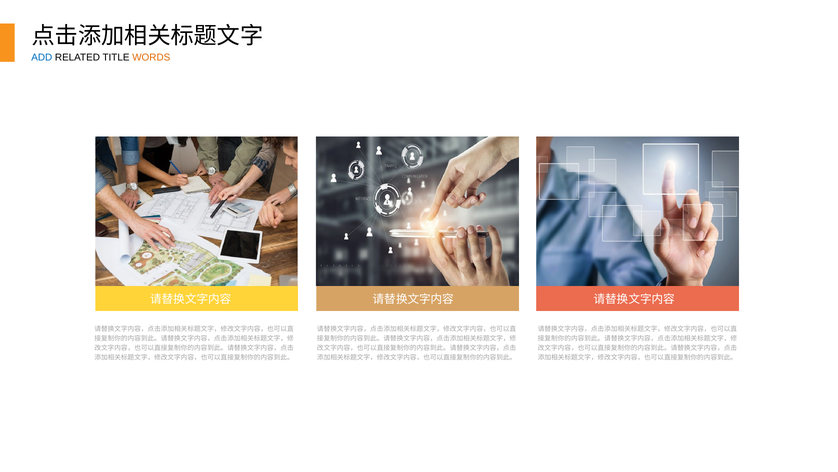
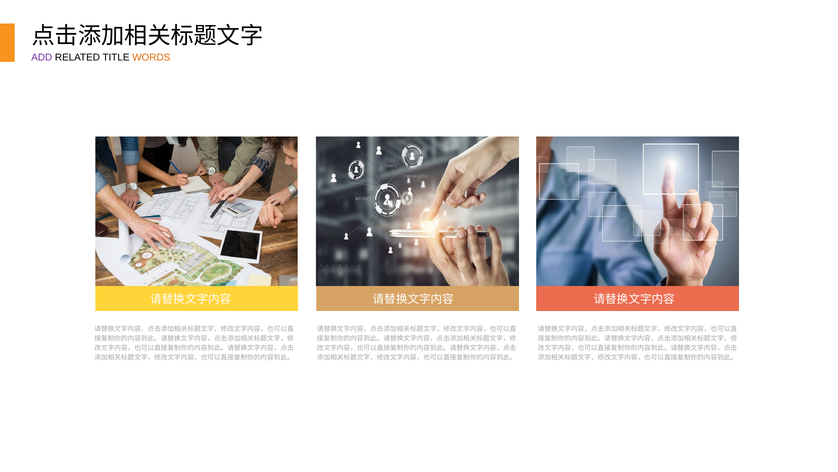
ADD colour: blue -> purple (42, 57)
